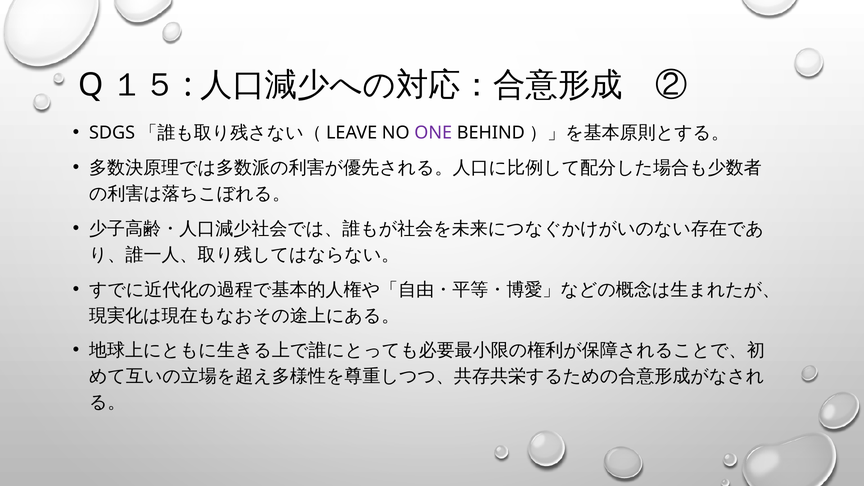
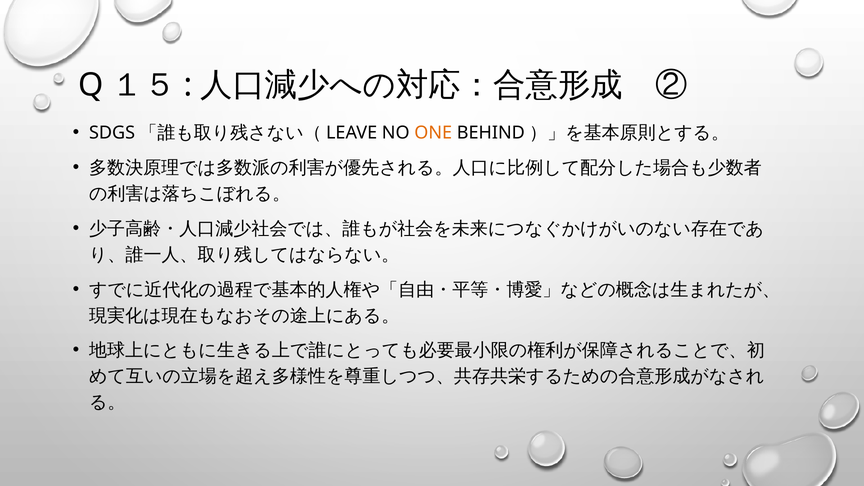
ONE colour: purple -> orange (433, 133)
